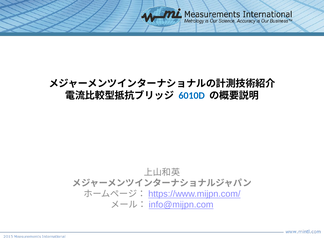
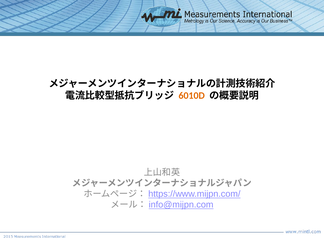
6010D colour: blue -> orange (192, 96)
